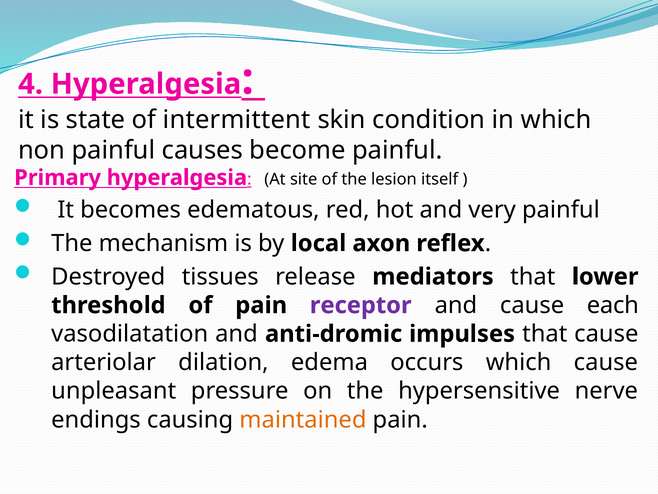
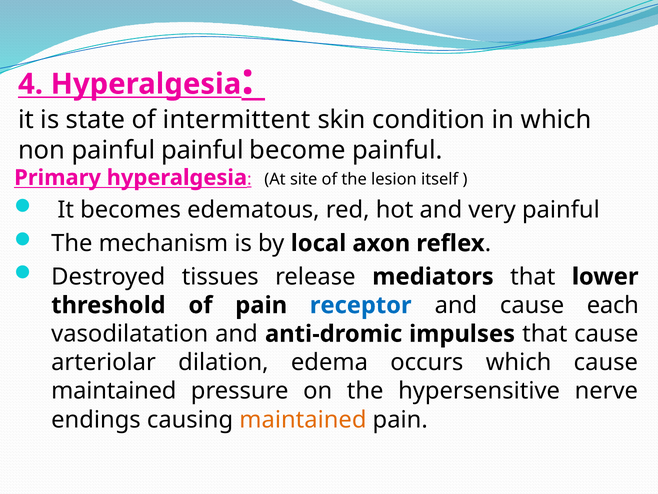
painful causes: causes -> painful (203, 150)
receptor colour: purple -> blue (361, 305)
unpleasant: unpleasant -> maintained (114, 391)
